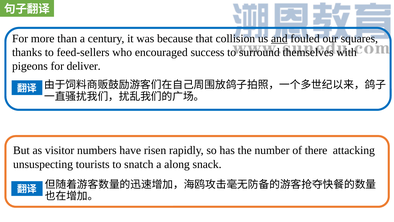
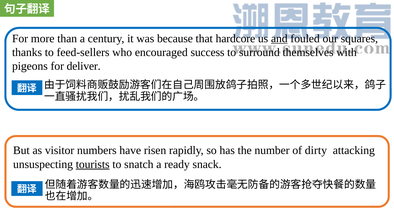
collision: collision -> hardcore (235, 38)
there: there -> dirty (316, 150)
tourists underline: none -> present (93, 164)
along: along -> ready (177, 164)
